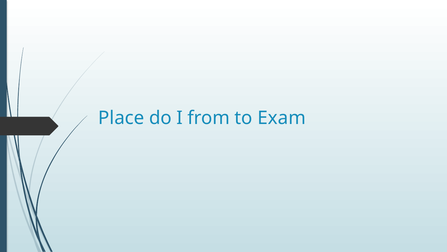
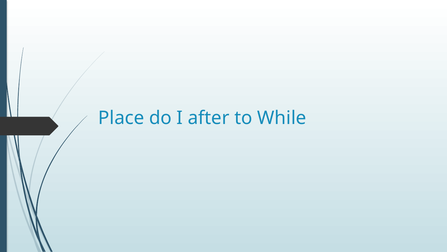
from: from -> after (209, 118)
Exam: Exam -> While (282, 118)
